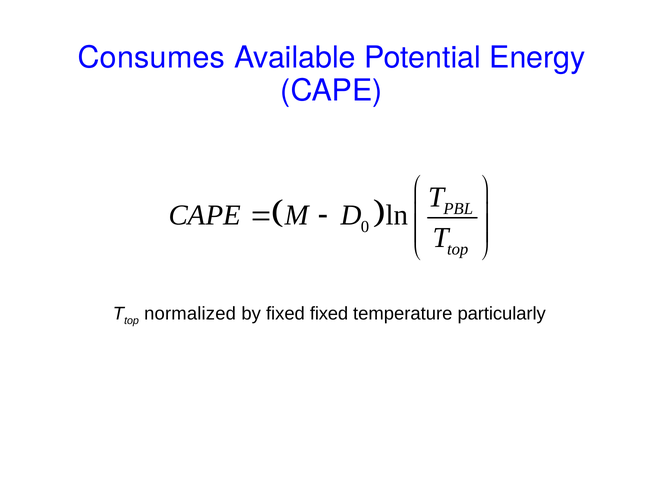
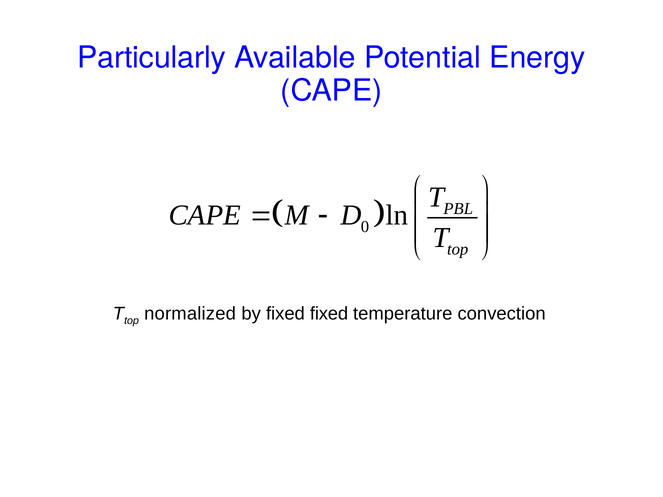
Consumes: Consumes -> Particularly (152, 58)
particularly: particularly -> convection (502, 314)
